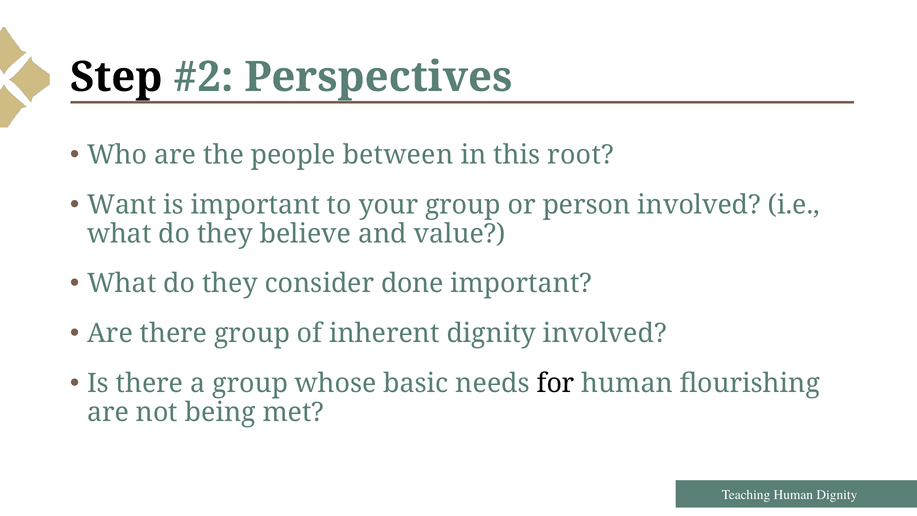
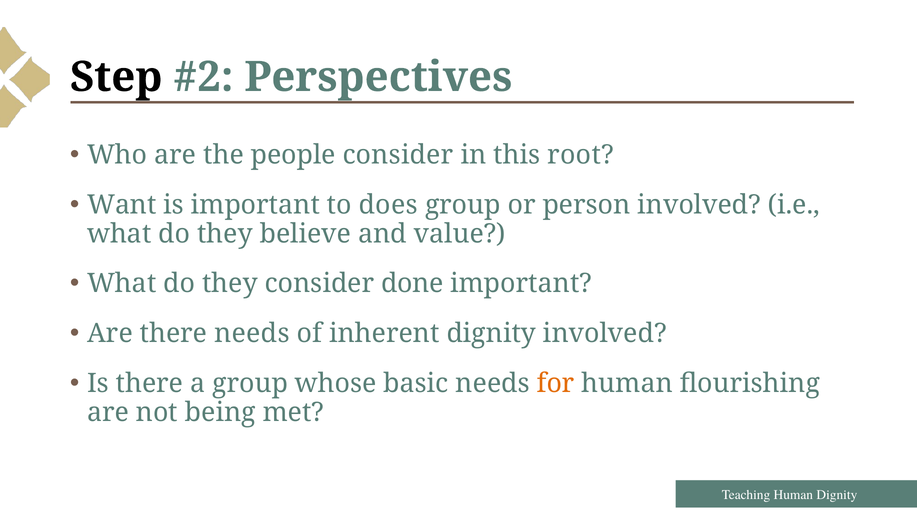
people between: between -> consider (398, 155)
your: your -> does (388, 205)
there group: group -> needs (252, 333)
for colour: black -> orange (556, 383)
